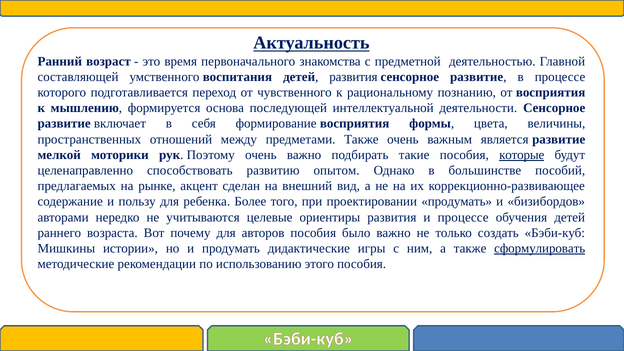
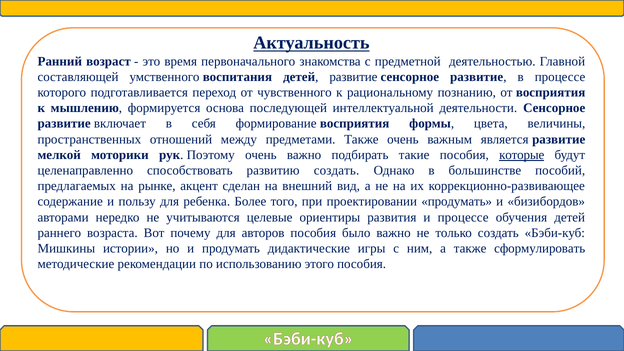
детей развития: развития -> развитие (353, 77)
развитию опытом: опытом -> создать (337, 170)
сформулировать underline: present -> none (540, 249)
